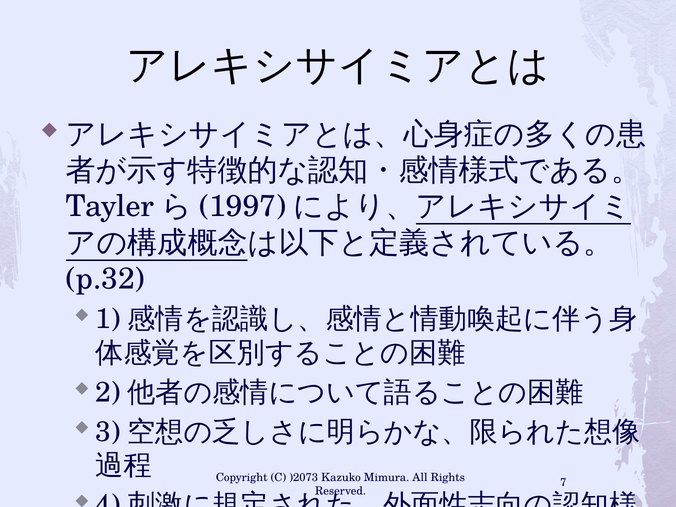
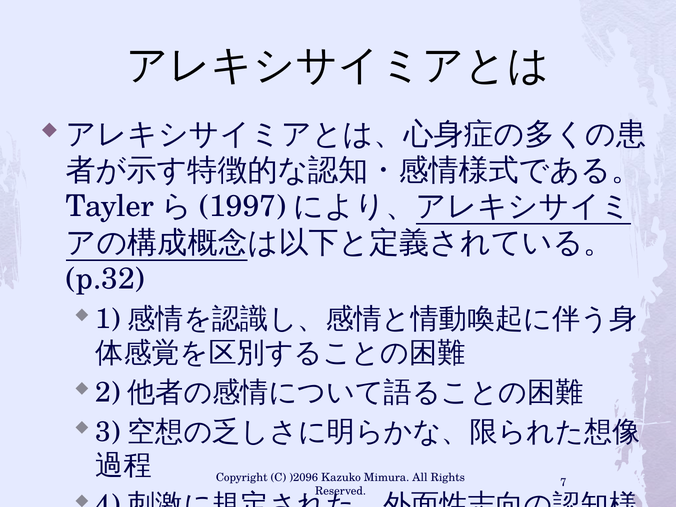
)2073: )2073 -> )2096 (304, 477)
